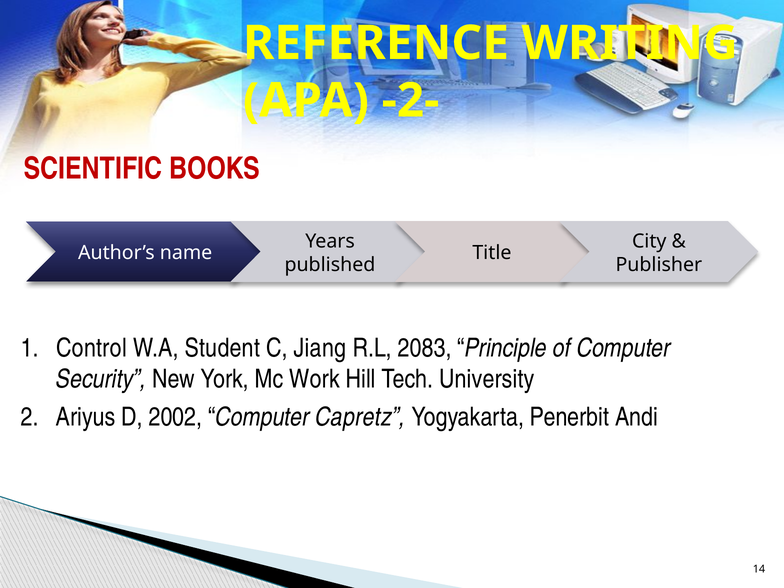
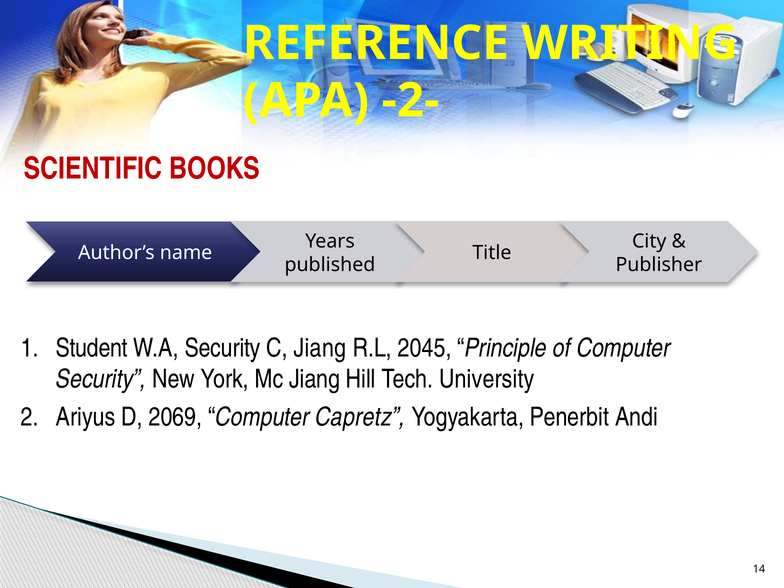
Control: Control -> Student (92, 348)
W.A Student: Student -> Security (223, 348)
2083: 2083 -> 2045 (425, 348)
Mc Work: Work -> Jiang (315, 379)
2002: 2002 -> 2069 (175, 417)
